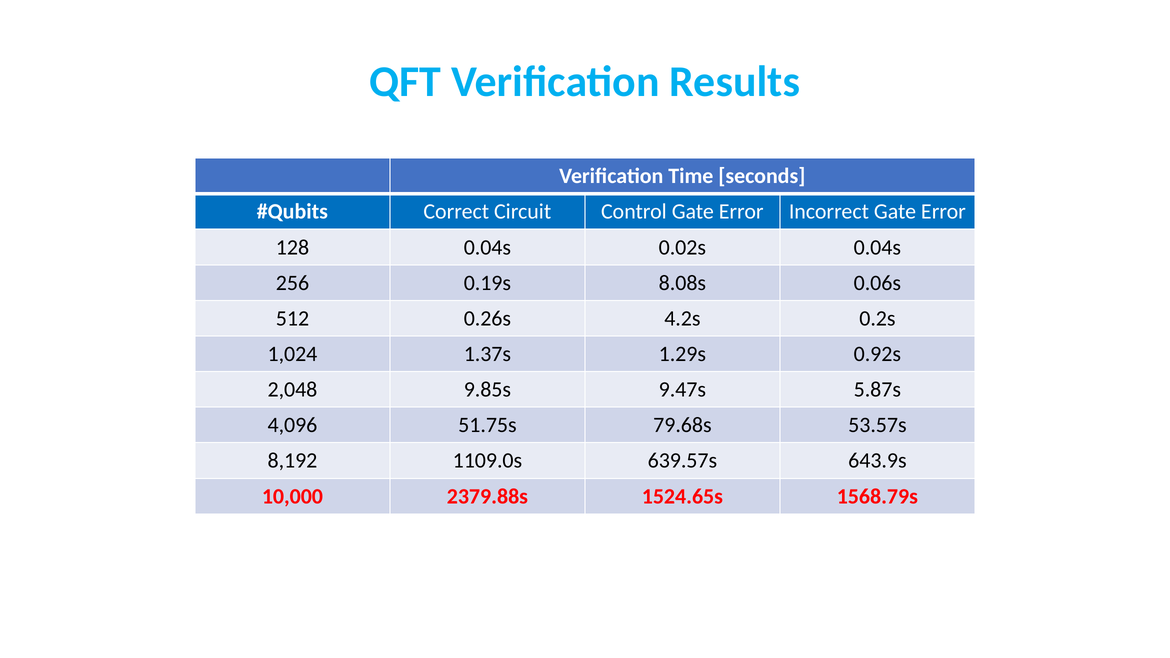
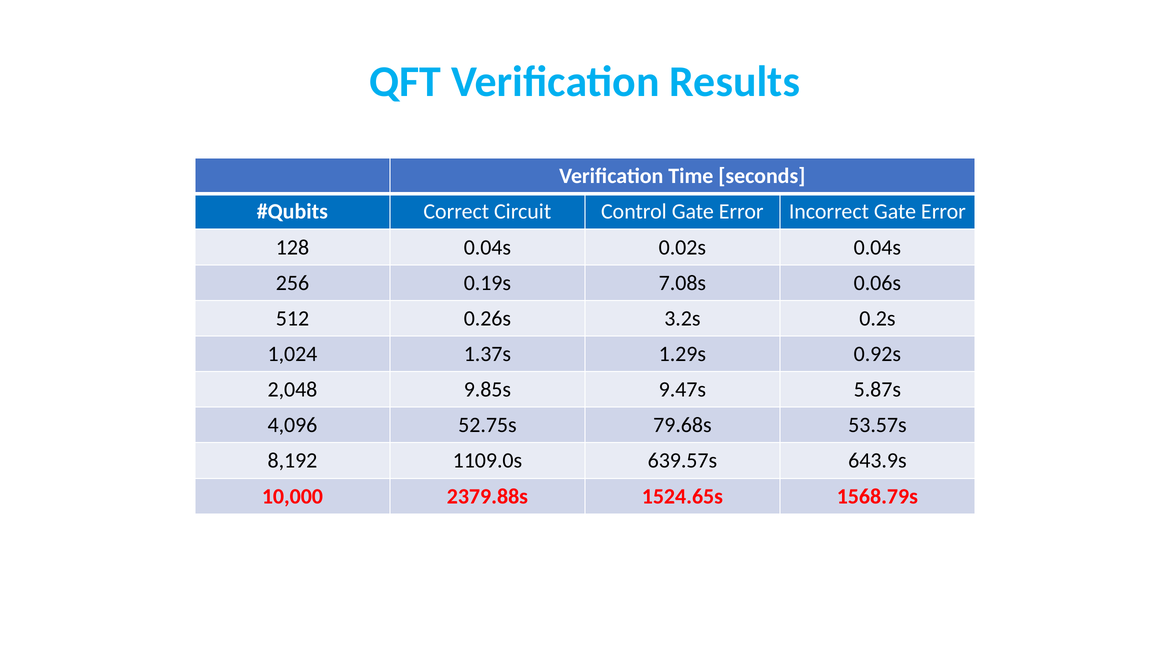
8.08s: 8.08s -> 7.08s (682, 283)
4.2s: 4.2s -> 3.2s (682, 319)
51.75s: 51.75s -> 52.75s (487, 425)
